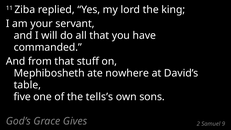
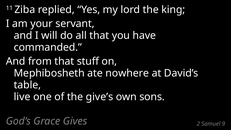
five: five -> live (22, 97)
tells’s: tells’s -> give’s (99, 97)
